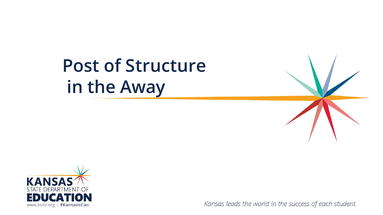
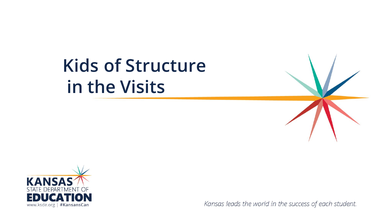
Post: Post -> Kids (81, 66)
Away: Away -> Visits (143, 87)
